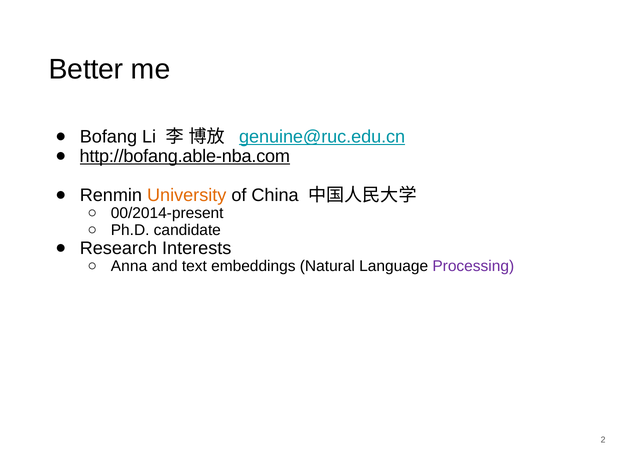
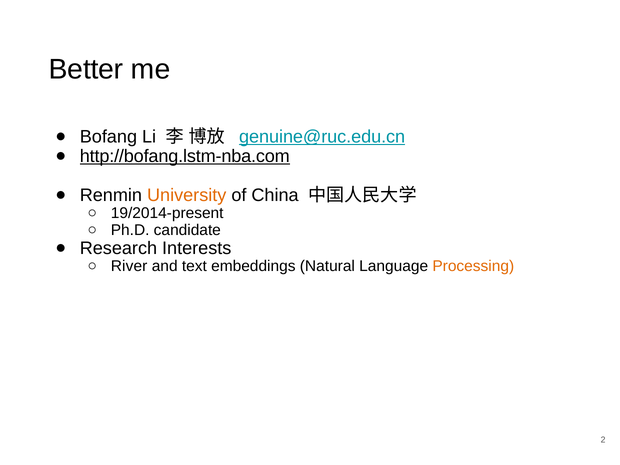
http://bofang.able-nba.com: http://bofang.able-nba.com -> http://bofang.lstm-nba.com (185, 156)
00/2014-present: 00/2014-present -> 19/2014-present (167, 213)
Anna: Anna -> River (129, 266)
Processing colour: purple -> orange (473, 266)
